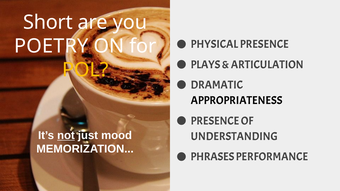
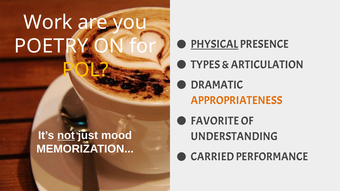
Short: Short -> Work (48, 22)
PHYSICAL underline: none -> present (214, 44)
PLAYS: PLAYS -> TYPES (205, 65)
APPROPRIATENESS colour: black -> orange (237, 101)
PRESENCE: PRESENCE -> FAVORITE (215, 121)
PHRASES: PHRASES -> CARRIED (212, 157)
